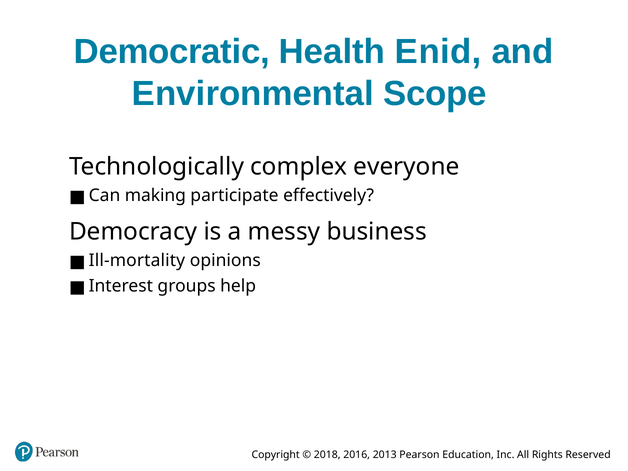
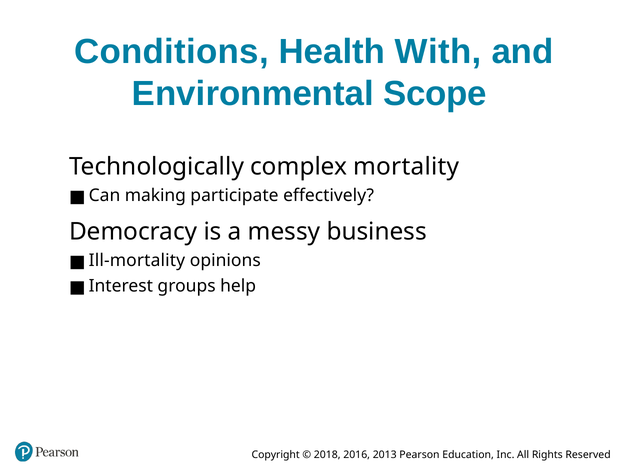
Democratic: Democratic -> Conditions (171, 52)
Enid: Enid -> With (438, 52)
everyone: everyone -> mortality (406, 167)
